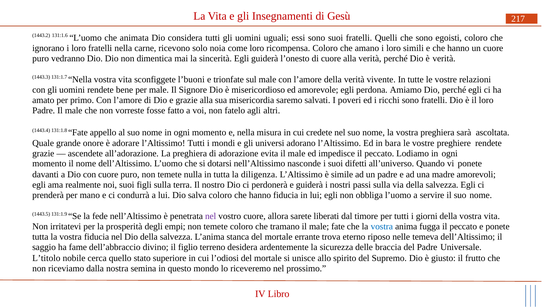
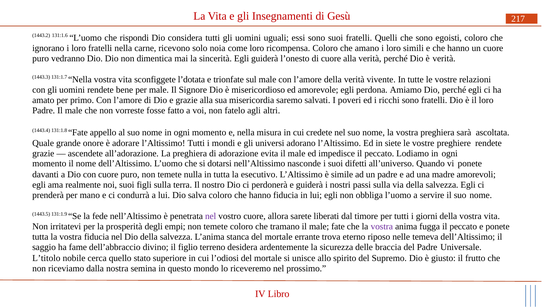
animata: animata -> rispondi (134, 38)
l’buoni: l’buoni -> l’dotata (191, 80)
bara: bara -> siete (393, 143)
diligenza: diligenza -> esecutivo (259, 175)
vostra colour: blue -> purple (382, 227)
